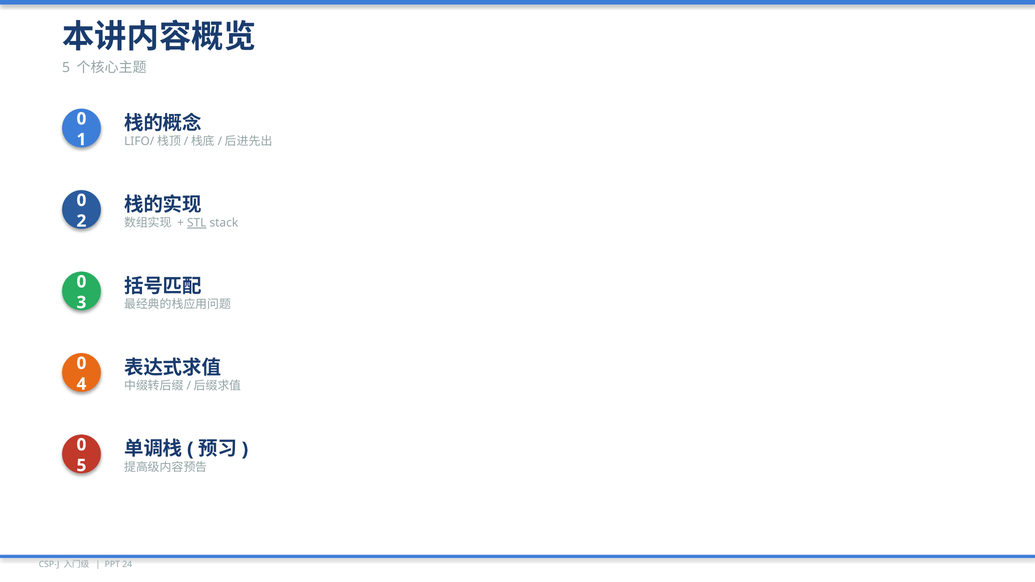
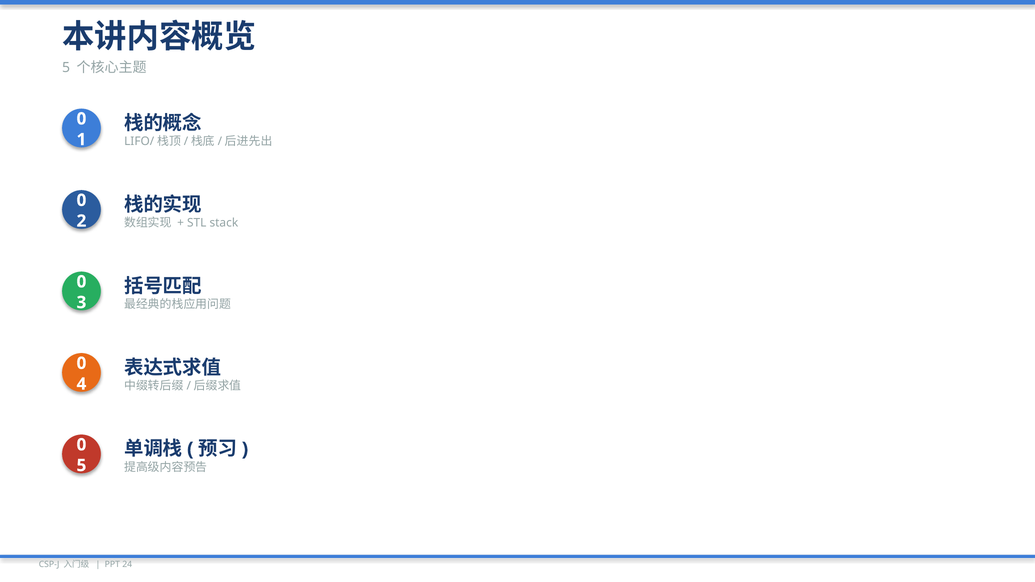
STL underline: present -> none (197, 223)
